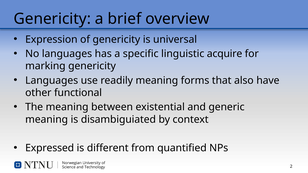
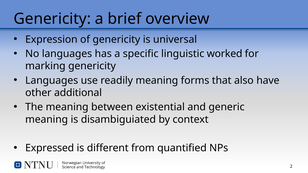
acquire: acquire -> worked (225, 54)
functional: functional -> additional (78, 93)
